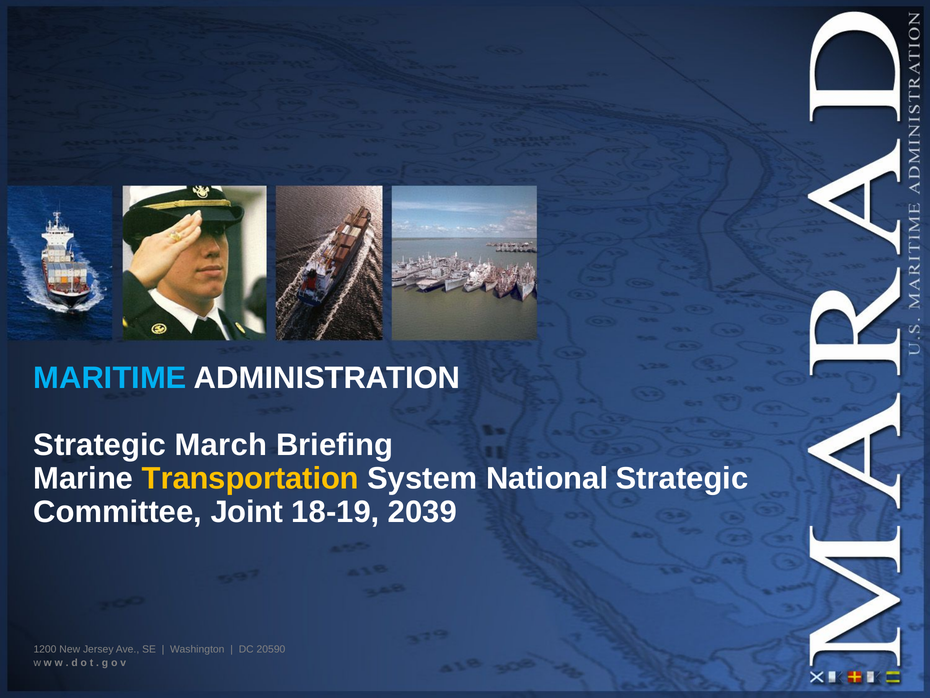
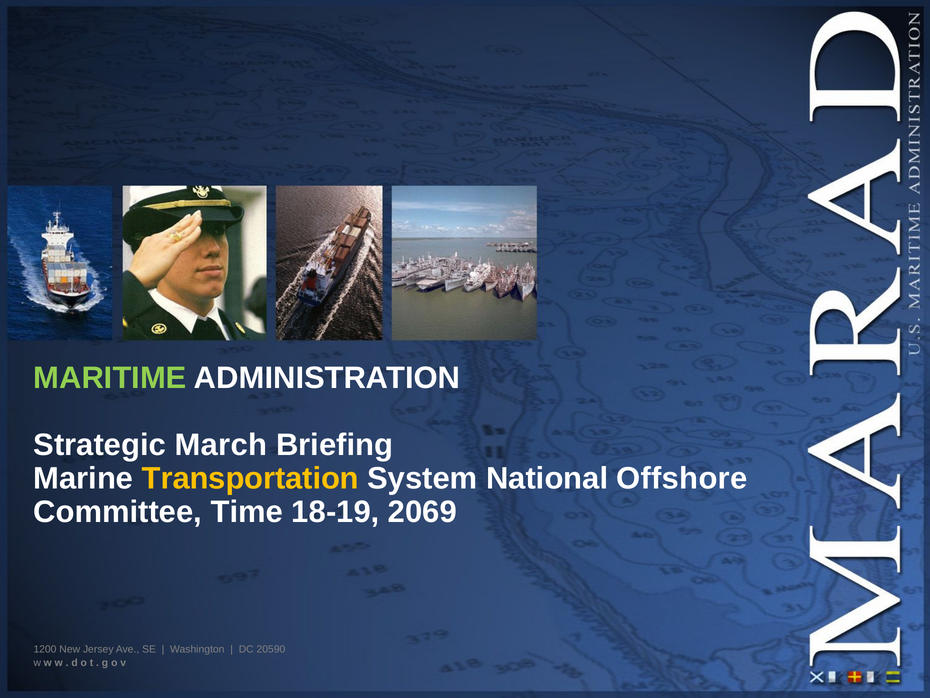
MARITIME colour: light blue -> light green (110, 378)
National Strategic: Strategic -> Offshore (682, 478)
Joint: Joint -> Time (247, 512)
2039: 2039 -> 2069 (422, 512)
